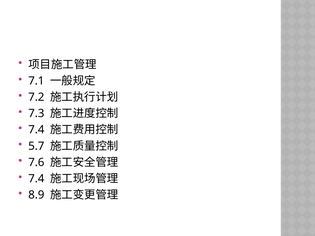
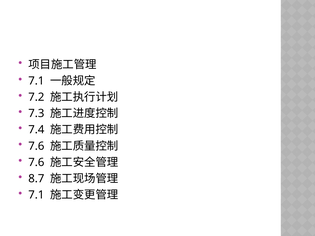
5.7: 5.7 -> 7.6 (36, 146)
7.4: 7.4 -> 8.7 (36, 179)
8.9: 8.9 -> 7.1 (36, 195)
